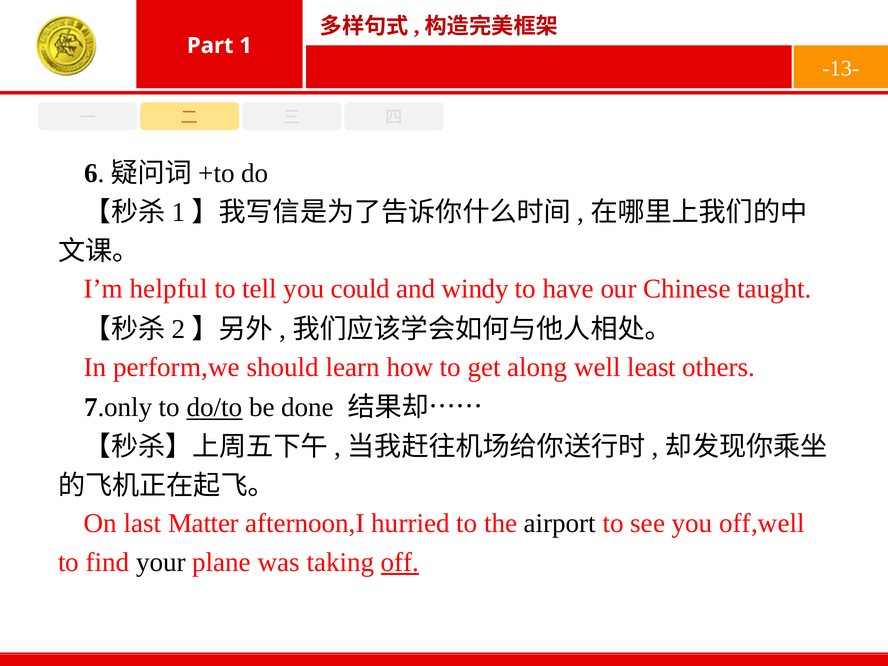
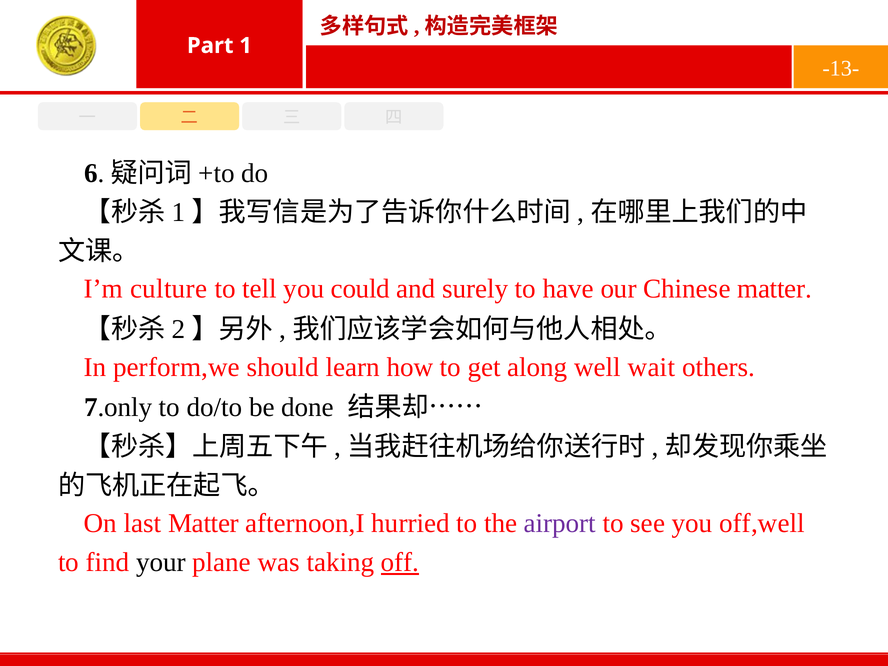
helpful: helpful -> culture (169, 289)
windy: windy -> surely (475, 289)
Chinese taught: taught -> matter (775, 289)
least: least -> wait (651, 367)
do/to underline: present -> none (215, 408)
airport colour: black -> purple (560, 523)
